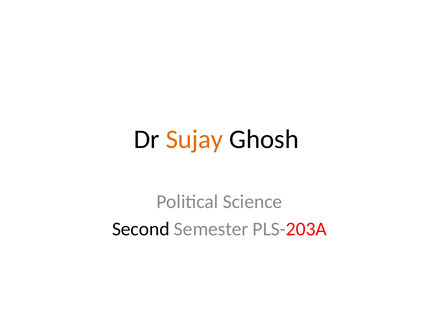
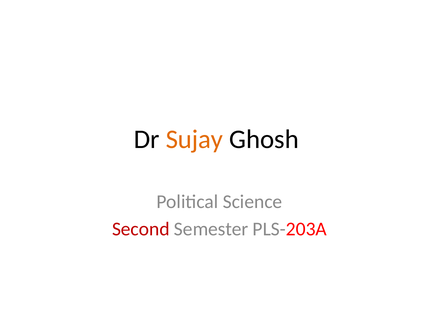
Second colour: black -> red (141, 229)
